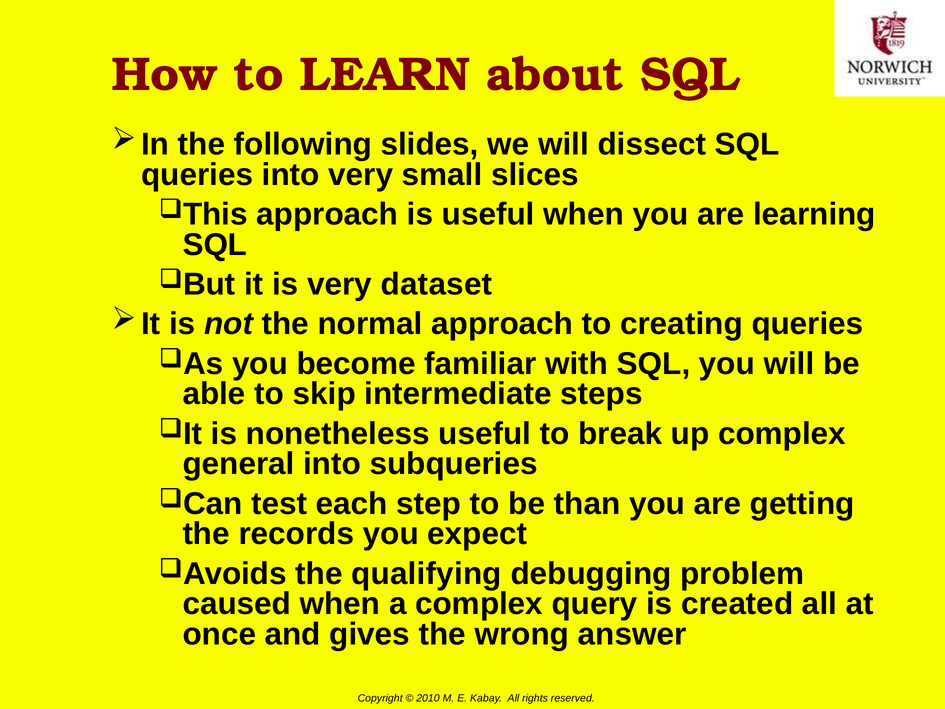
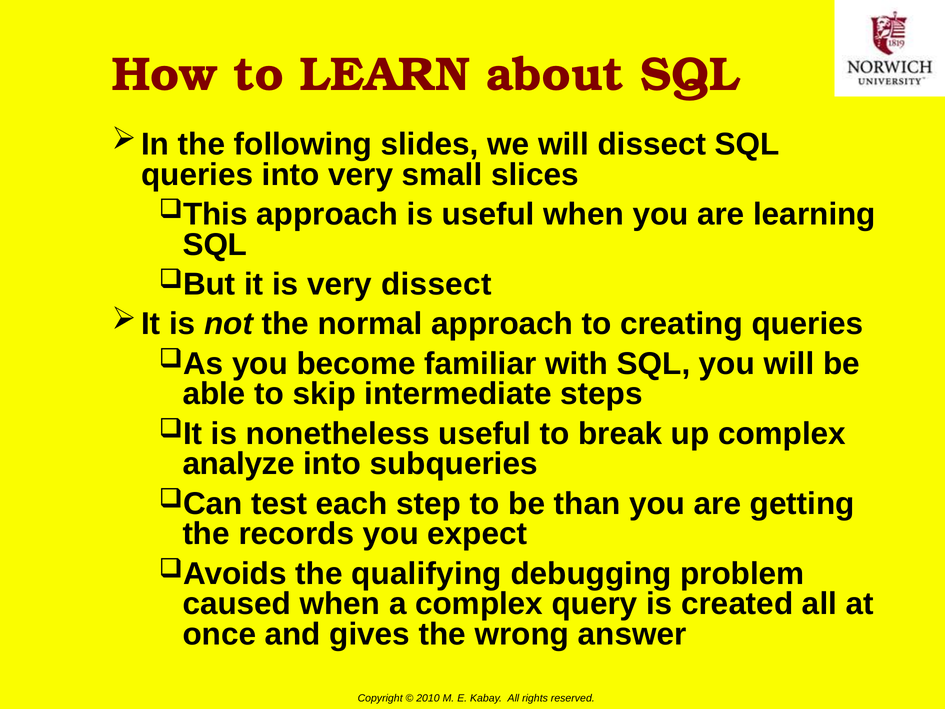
very dataset: dataset -> dissect (436, 284)
general: general -> analyze (239, 464)
